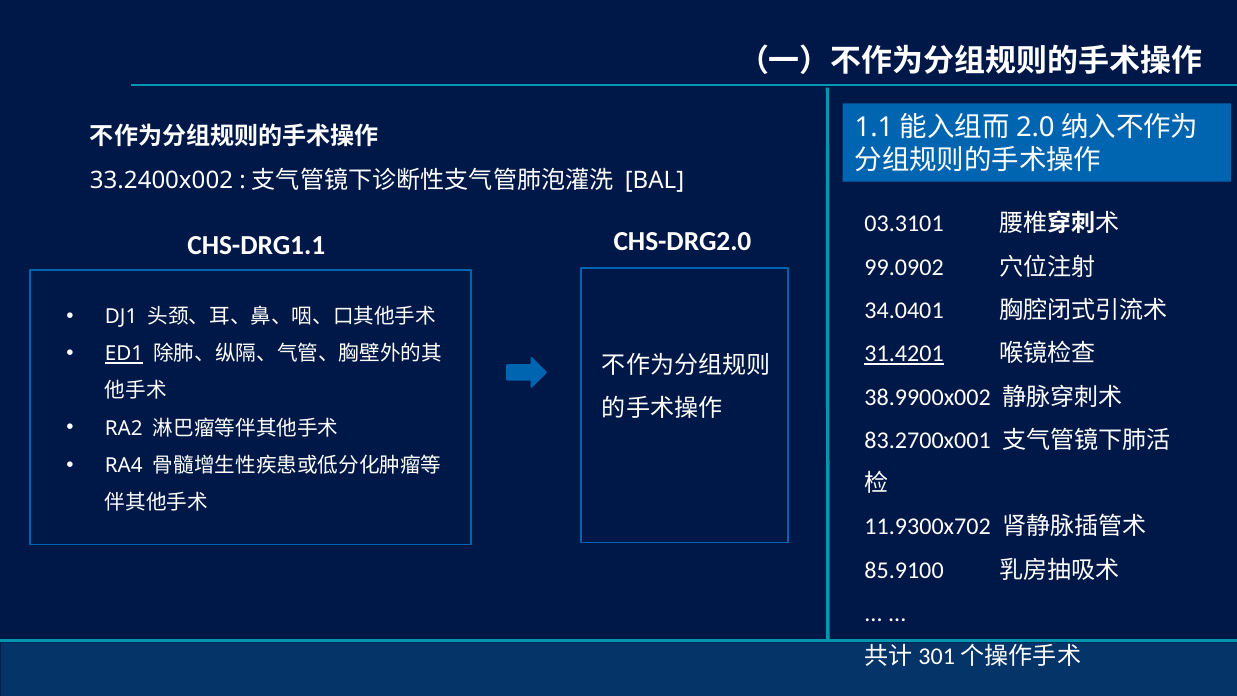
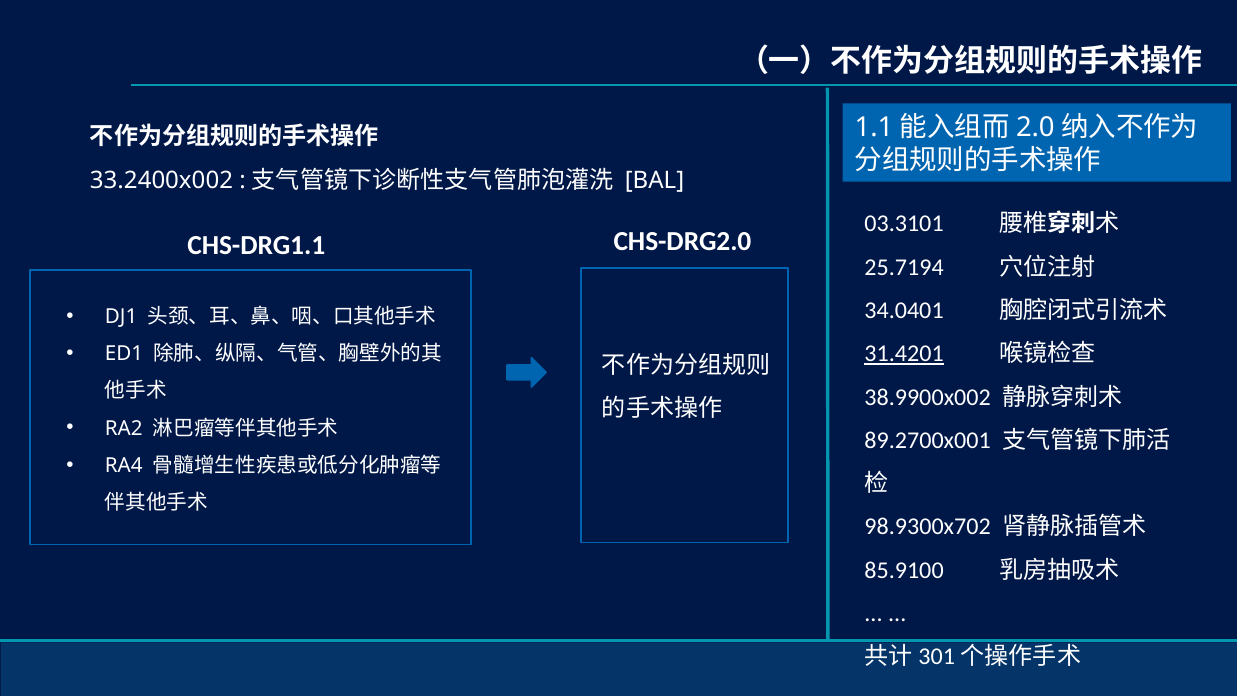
99.0902: 99.0902 -> 25.7194 (904, 267)
ED1 underline: present -> none (124, 354)
83.2700x001: 83.2700x001 -> 89.2700x001 (928, 440)
11.9300x702: 11.9300x702 -> 98.9300x702 (928, 527)
